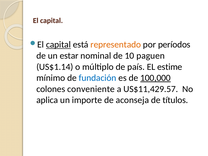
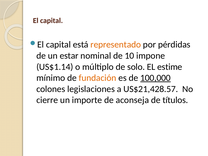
capital underline: present -> none (58, 45)
períodos: períodos -> pérdidas (174, 45)
paguen: paguen -> impone (151, 56)
país: país -> solo (136, 67)
fundación colour: blue -> orange (98, 78)
conveniente: conveniente -> legislaciones (91, 89)
US$11,429.57: US$11,429.57 -> US$21,428.57 (151, 89)
aplica: aplica -> cierre (47, 100)
